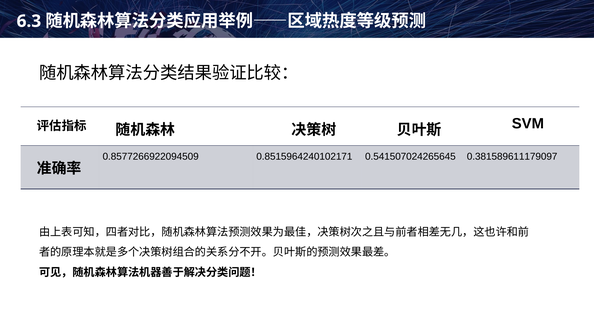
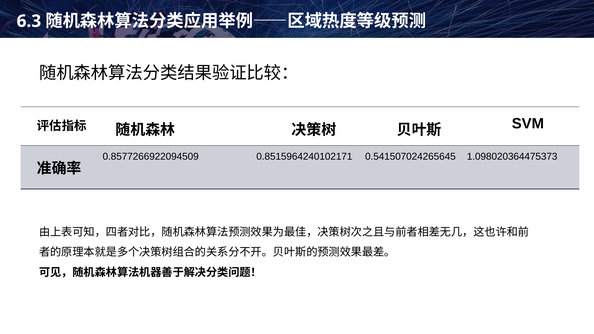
0.381589611179097: 0.381589611179097 -> 1.098020364475373 (512, 157)
